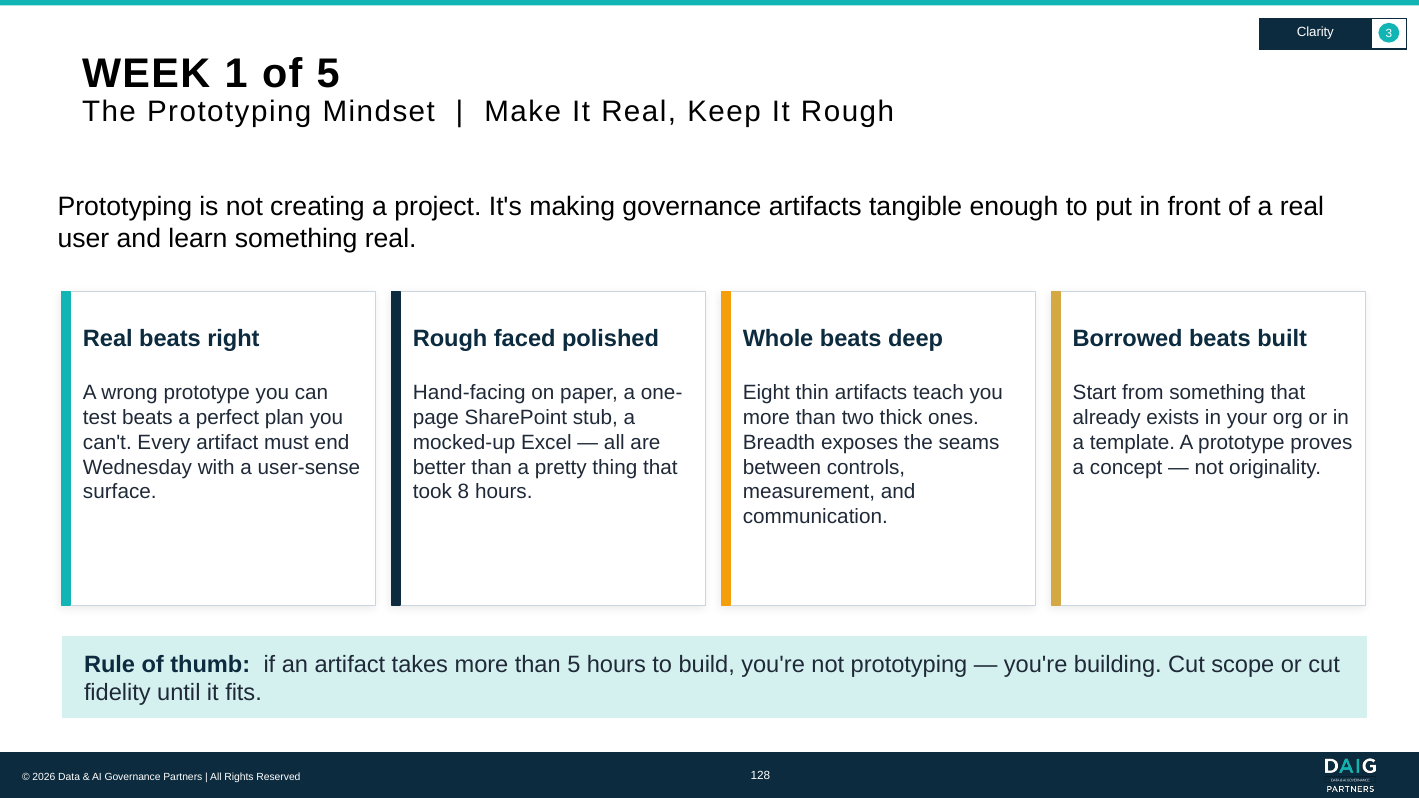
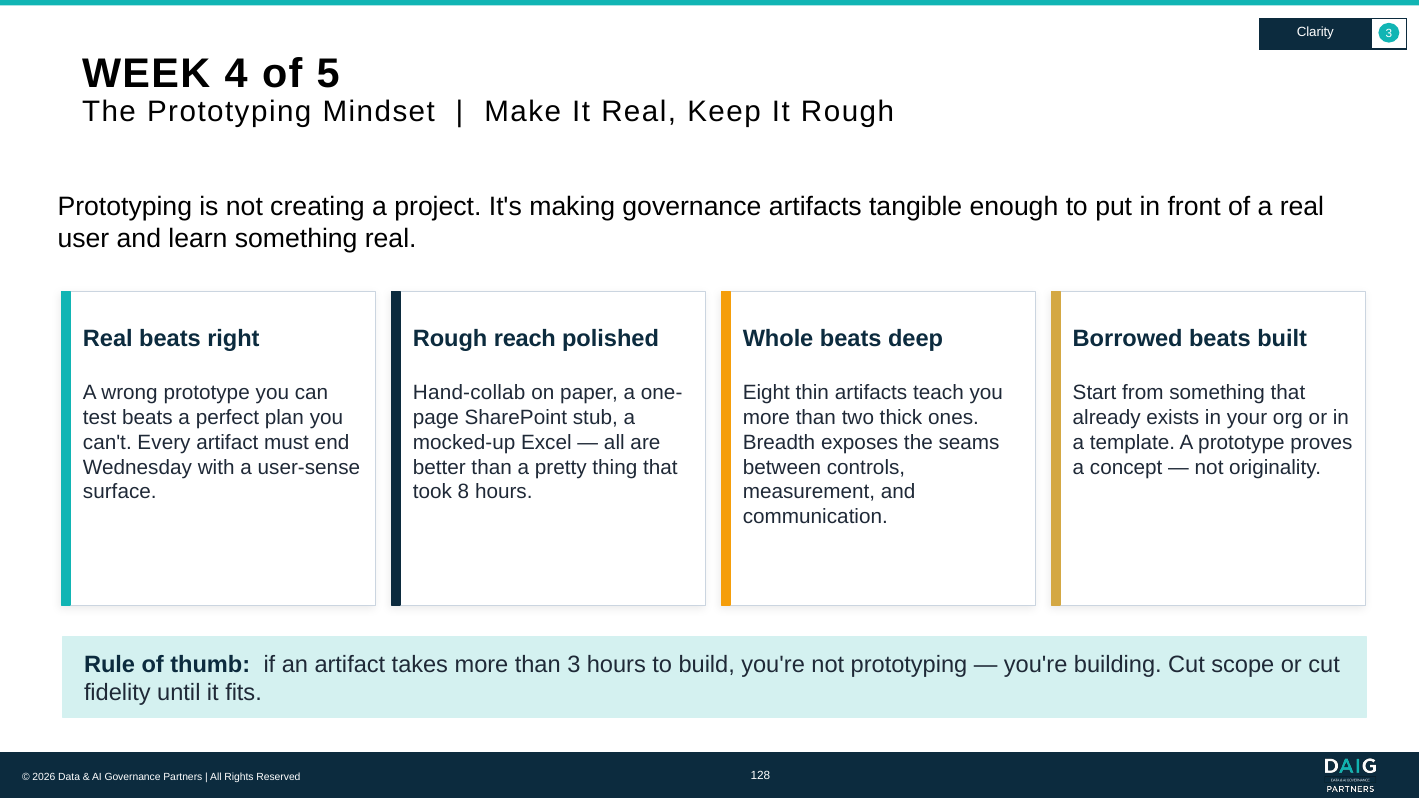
1: 1 -> 4 (236, 73)
faced: faced -> reach (525, 339)
Hand-facing: Hand-facing -> Hand-collab (469, 393)
than 5: 5 -> 3 (574, 665)
